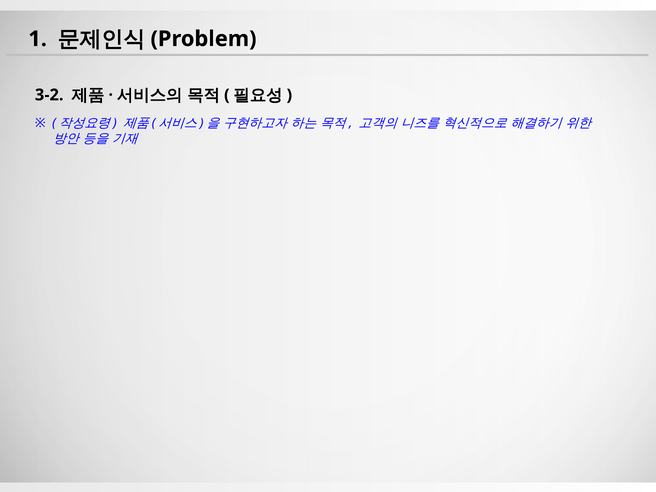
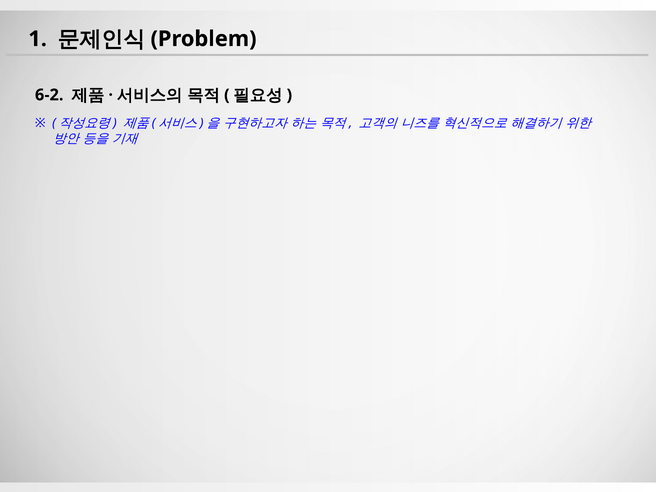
3-2: 3-2 -> 6-2 (49, 95)
